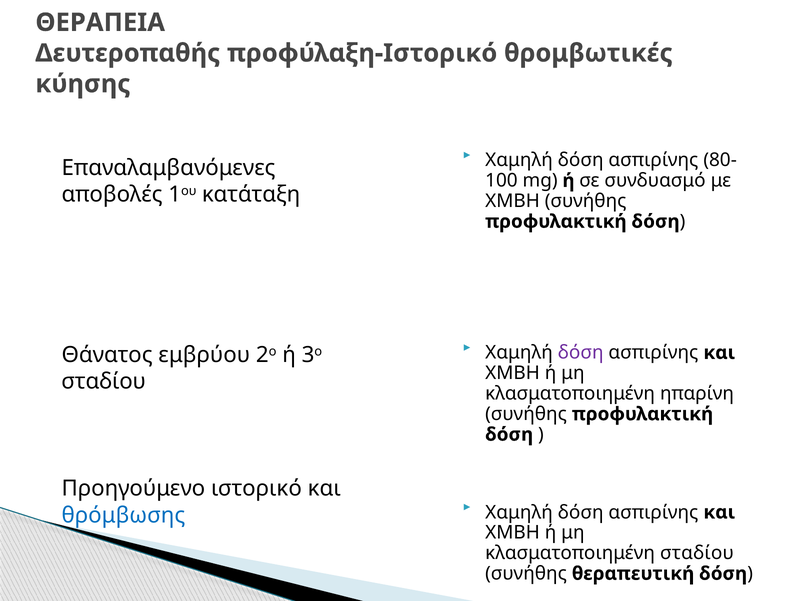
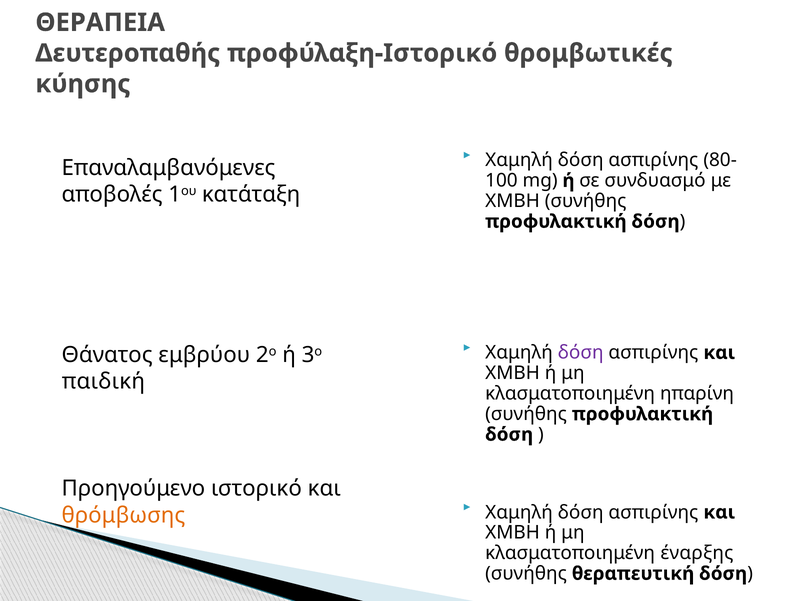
σταδίου: σταδίου -> παιδική (103, 382)
θρόμβωσης colour: blue -> orange (123, 516)
κλασματοποιημένη σταδίου: σταδίου -> έναρξης (697, 554)
